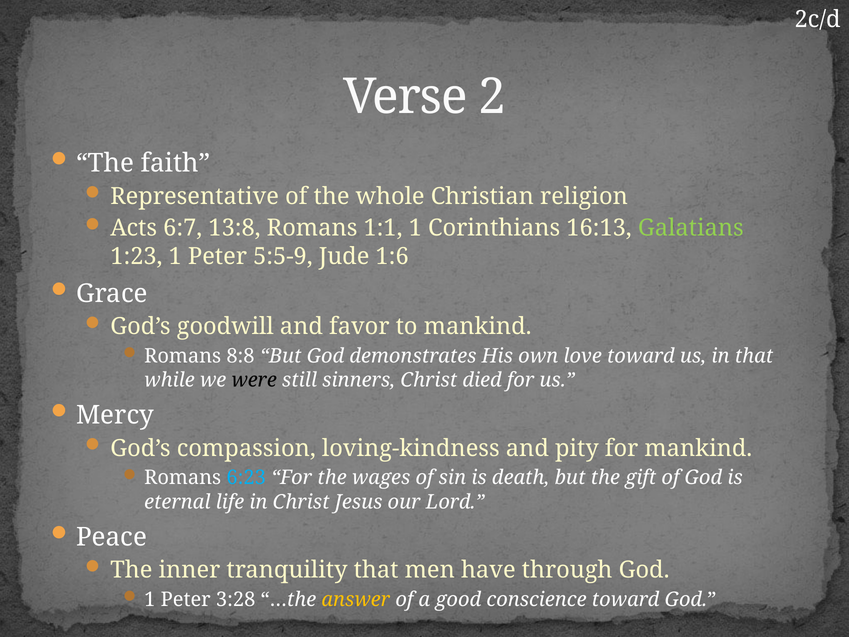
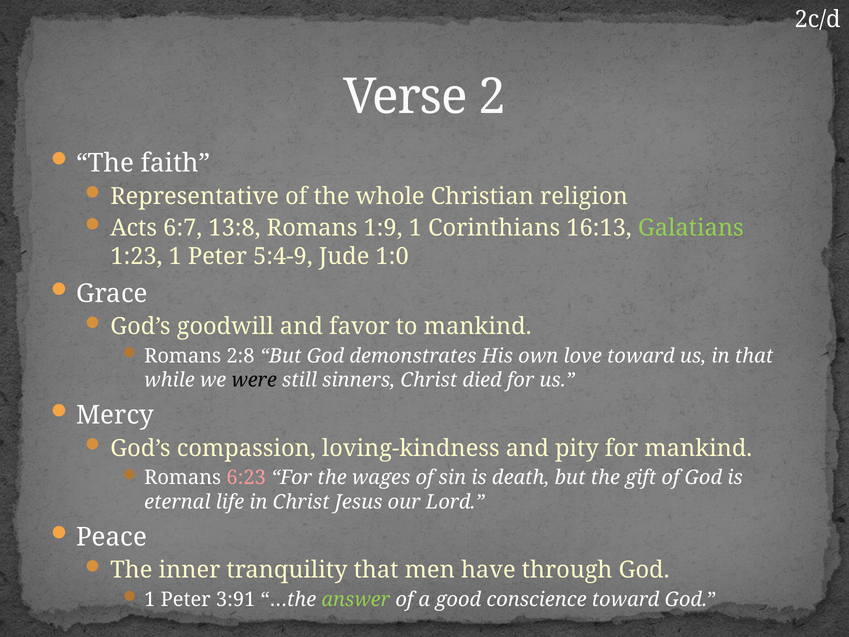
1:1: 1:1 -> 1:9 (383, 228)
5:5-9: 5:5-9 -> 5:4-9 (283, 256)
1:6: 1:6 -> 1:0 (392, 256)
8:8: 8:8 -> 2:8 (240, 356)
6:23 colour: light blue -> pink (246, 478)
3:28: 3:28 -> 3:91 (236, 599)
answer colour: yellow -> light green (356, 599)
